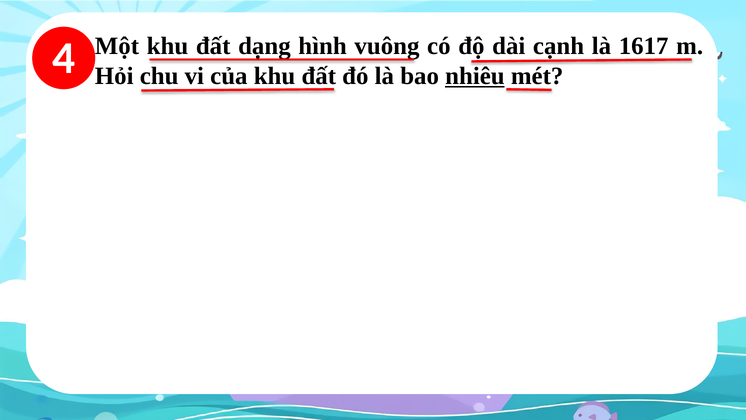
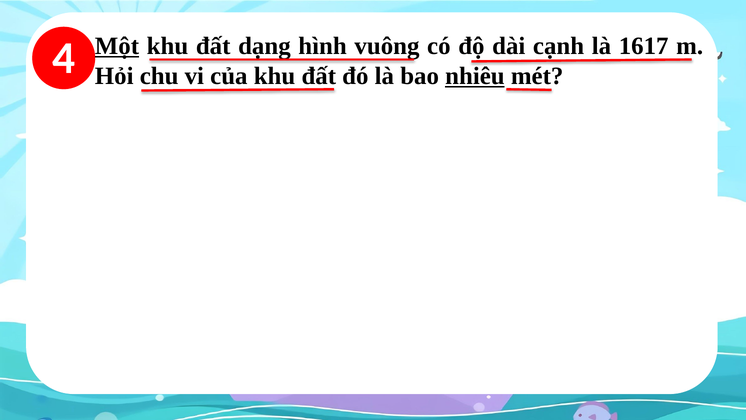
Một underline: none -> present (117, 46)
